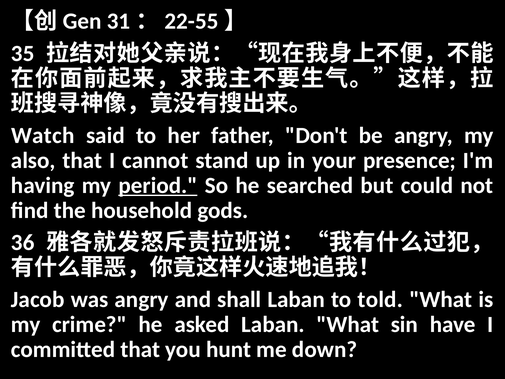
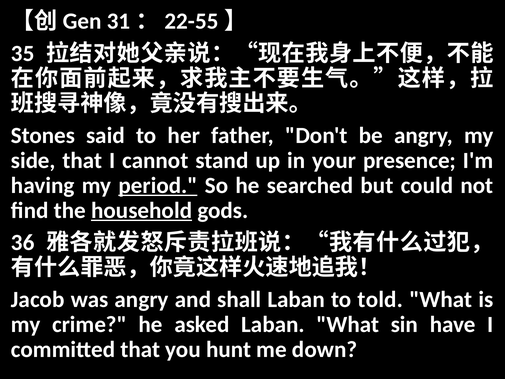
Watch: Watch -> Stones (43, 135)
also: also -> side (33, 160)
household underline: none -> present (142, 210)
